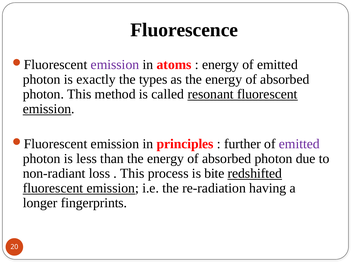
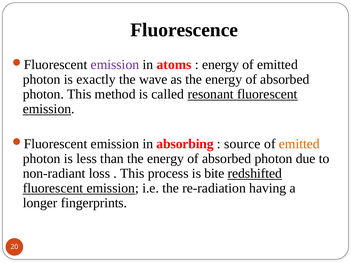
types: types -> wave (153, 79)
principles: principles -> absorbing (185, 144)
further: further -> source (242, 144)
emitted colour: purple -> orange (299, 144)
